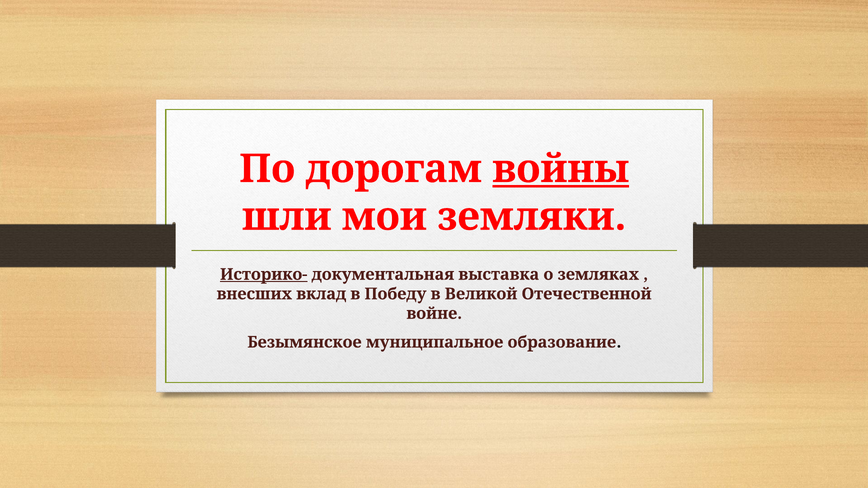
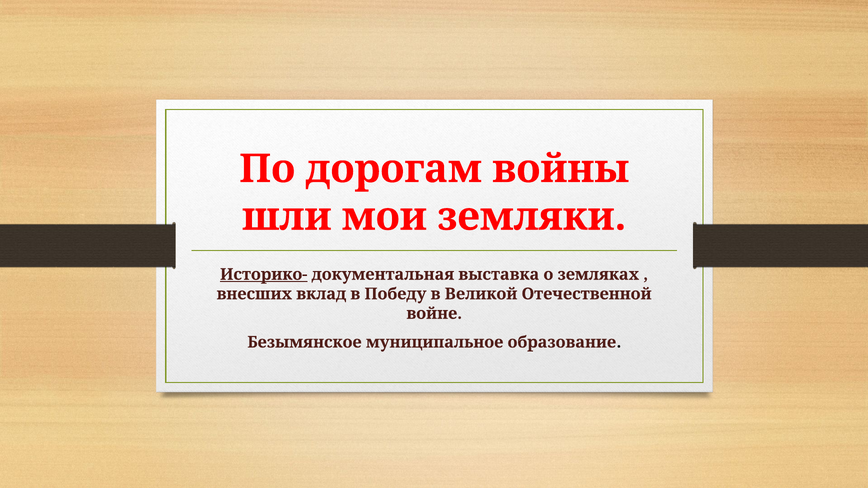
войны underline: present -> none (561, 169)
